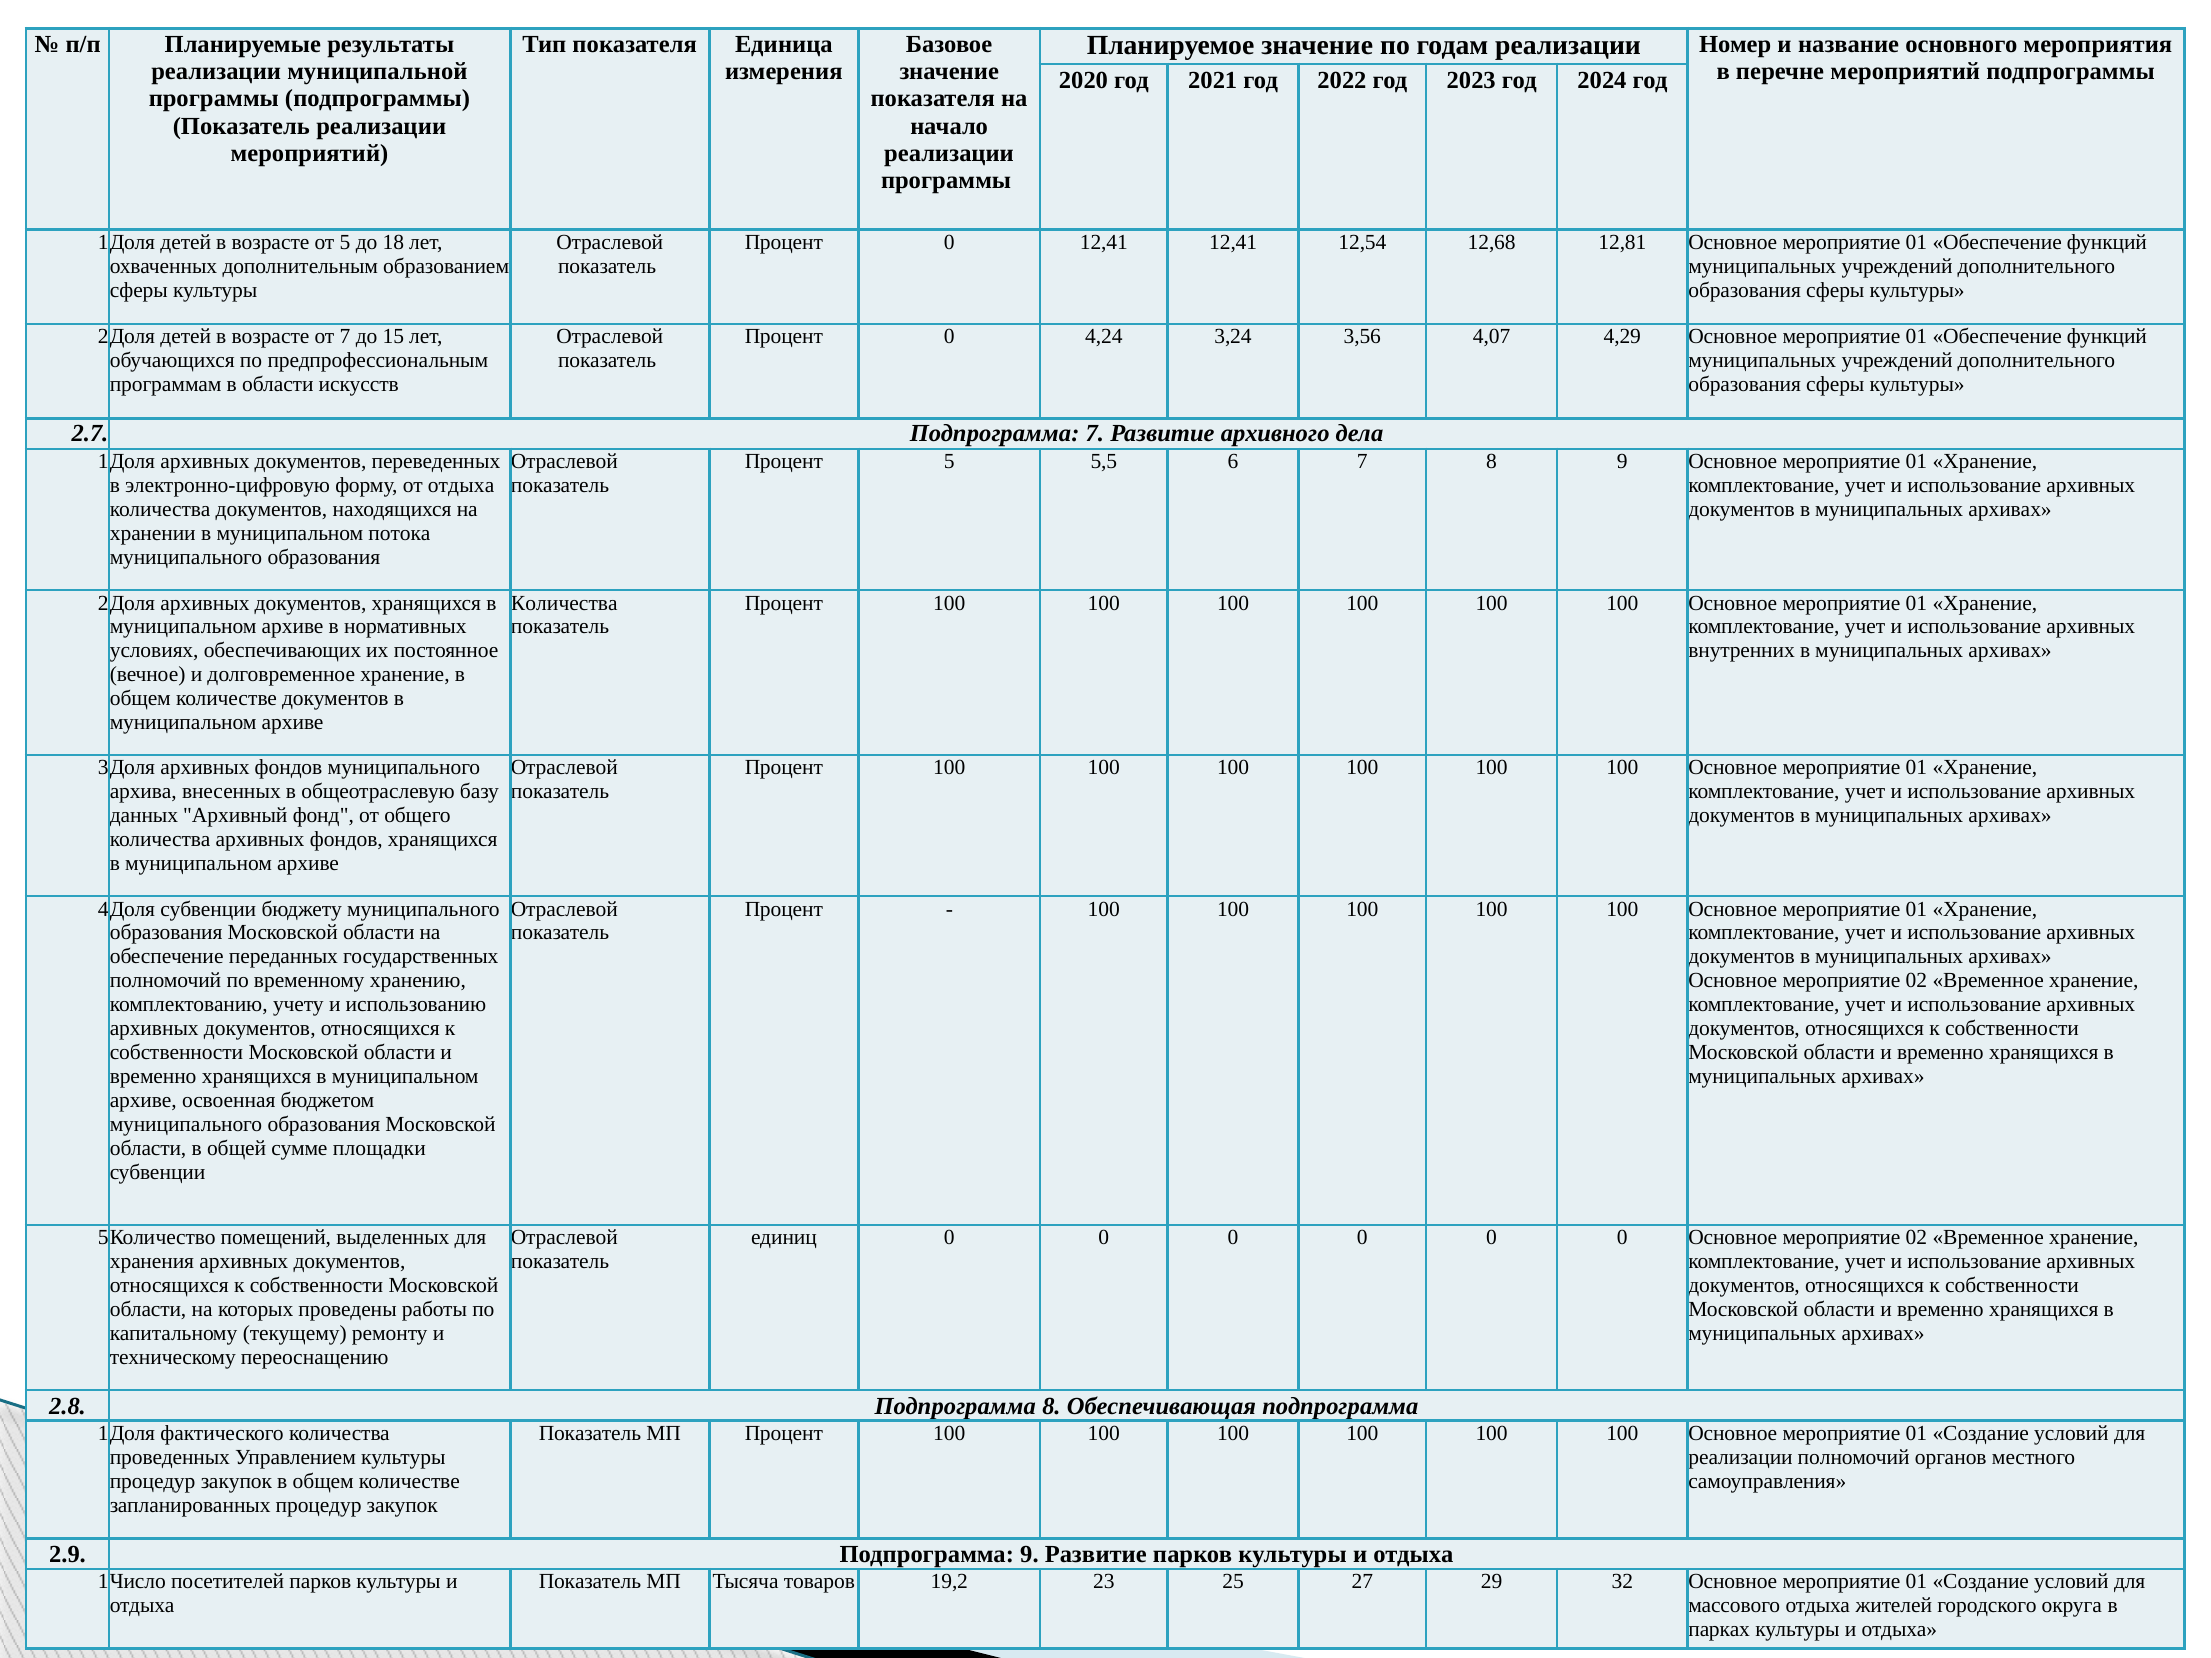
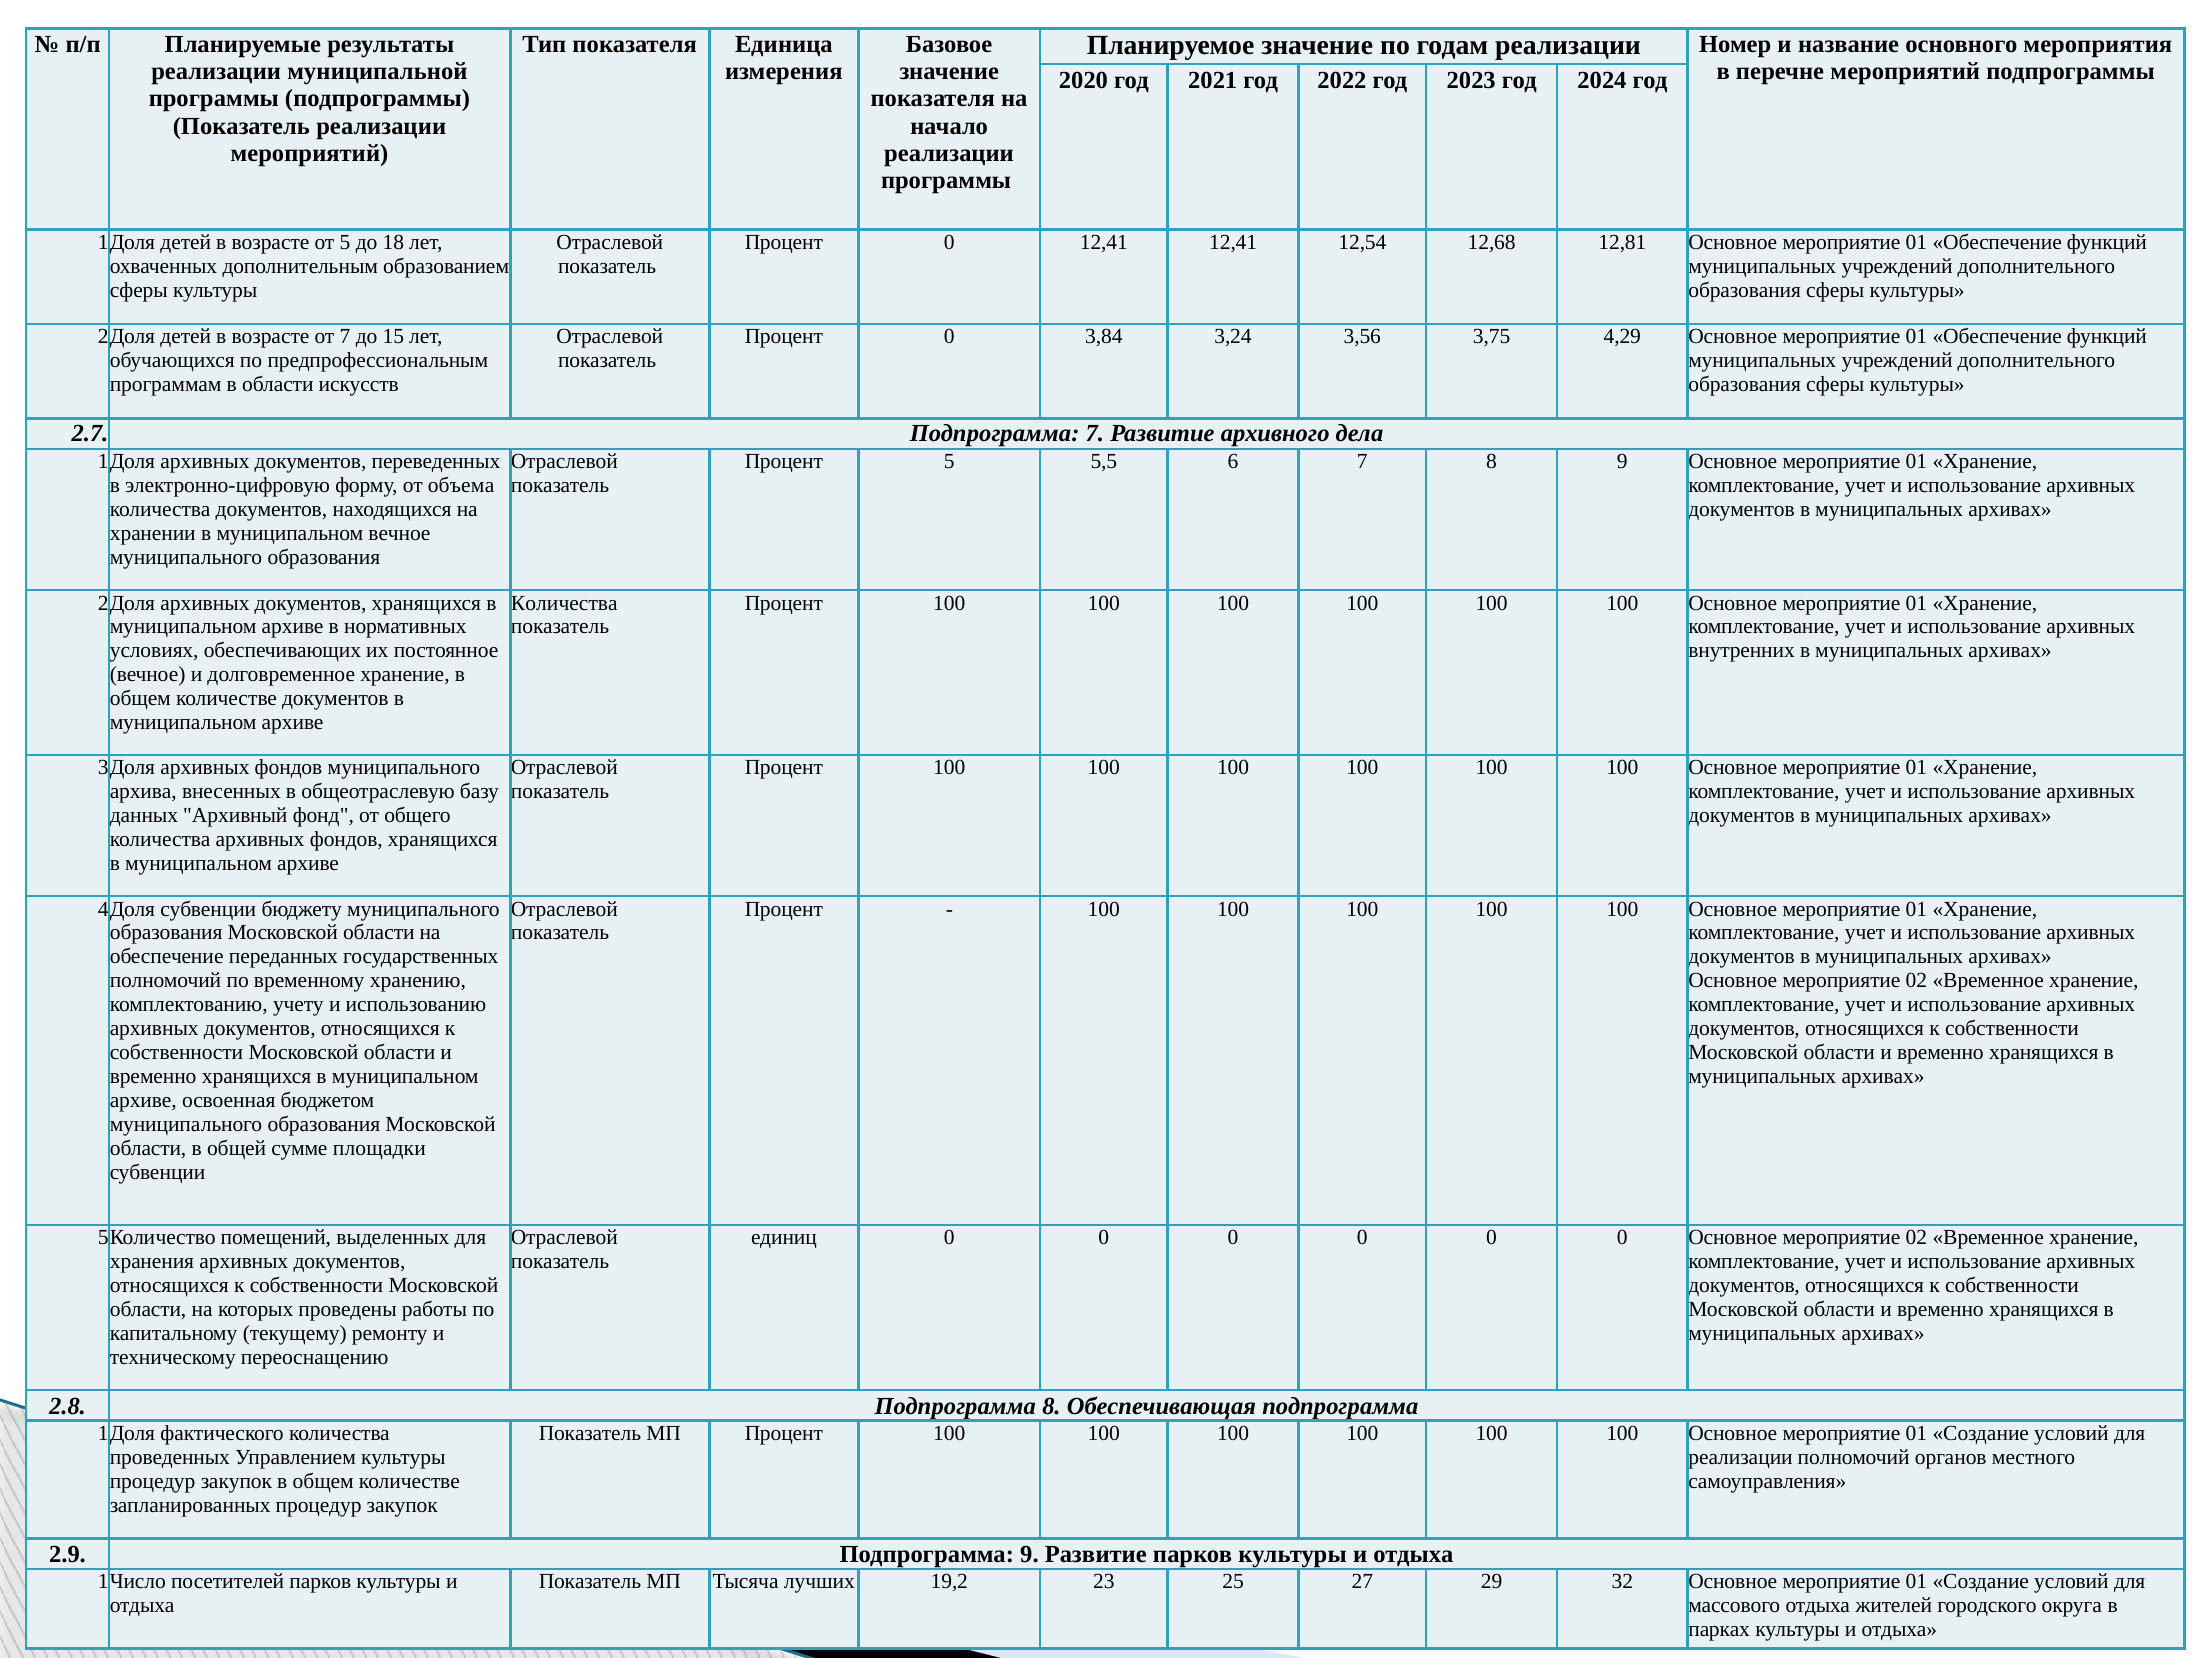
4,24: 4,24 -> 3,84 (1104, 337)
4,07: 4,07 -> 3,75 (1492, 337)
от отдыха: отдыха -> объема (461, 486)
муниципальном потока: потока -> вечное (399, 534)
товаров: товаров -> лучших (819, 1582)
